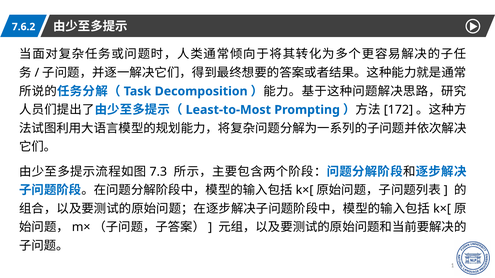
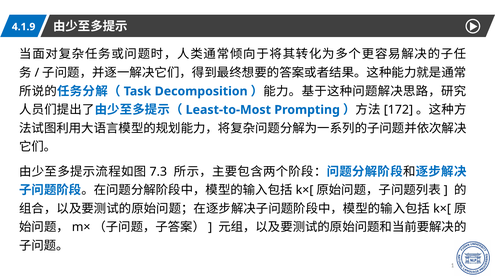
7.6.2: 7.6.2 -> 4.1.9 (24, 27)
